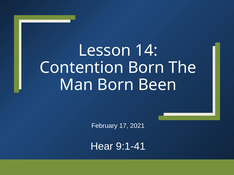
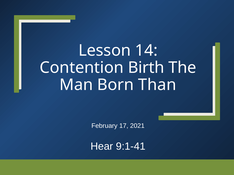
Contention Born: Born -> Birth (146, 68)
Been: Been -> Than (157, 85)
